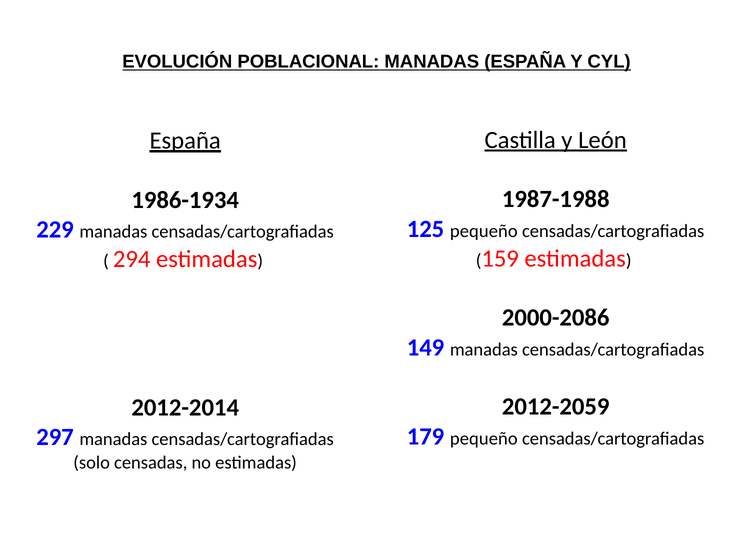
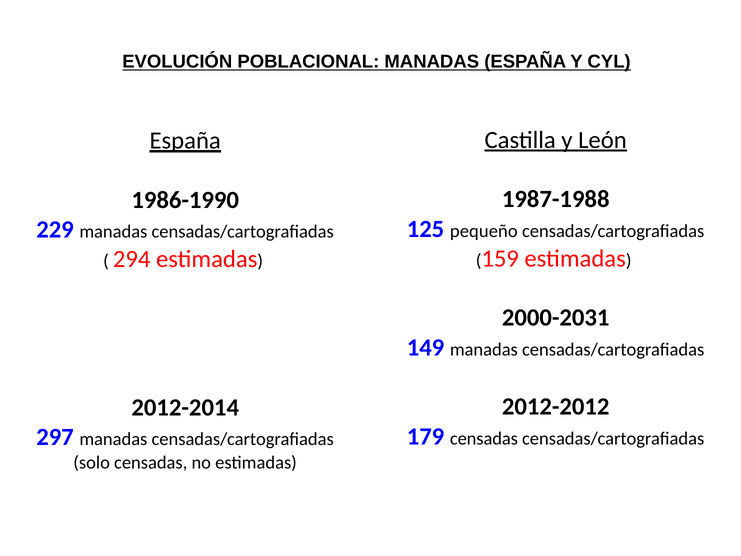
1986-1934: 1986-1934 -> 1986-1990 (185, 200)
2000-2086: 2000-2086 -> 2000-2031 (556, 318)
2012-2059: 2012-2059 -> 2012-2012 (556, 407)
179 pequeño: pequeño -> censadas (484, 438)
